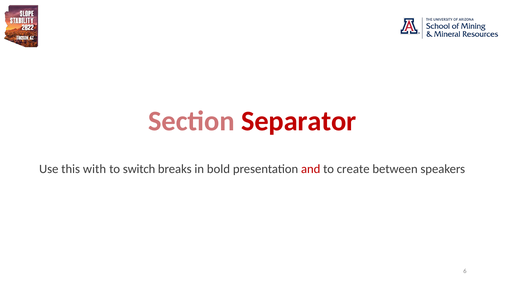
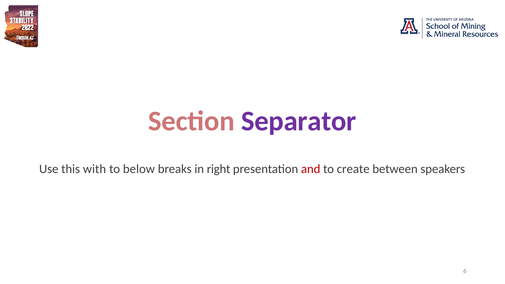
Separator colour: red -> purple (299, 121)
switch: switch -> below (139, 169)
bold: bold -> right (219, 169)
